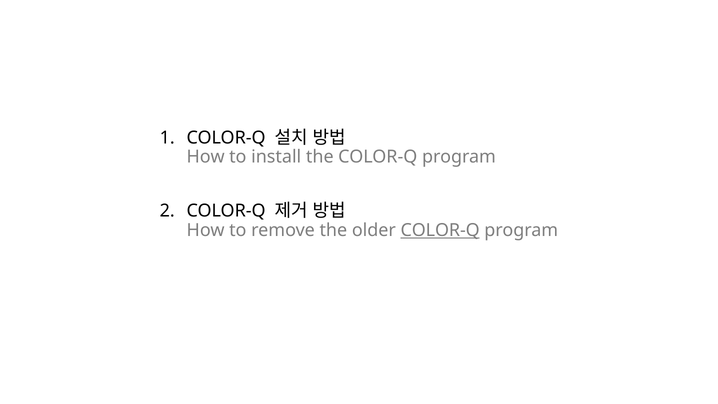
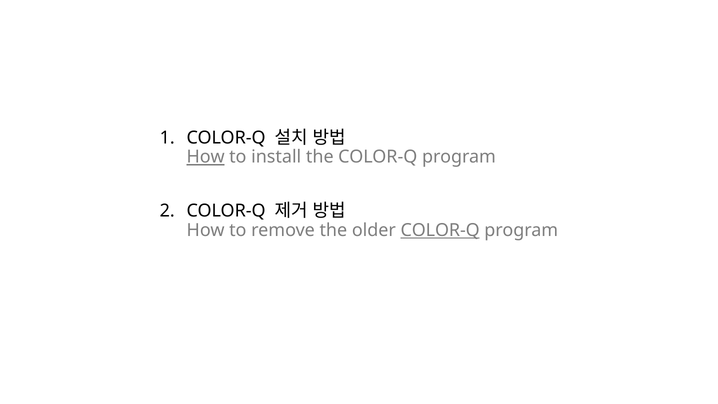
How underline: none -> present (206, 157)
